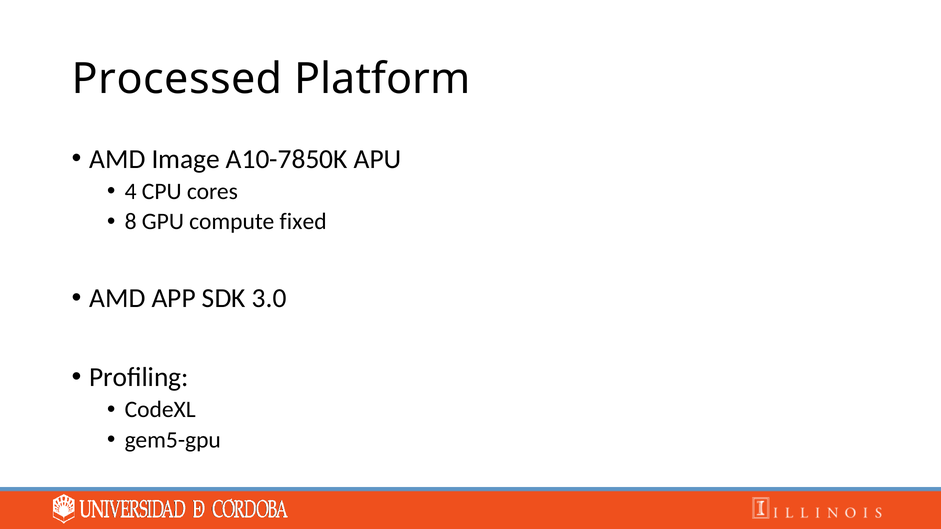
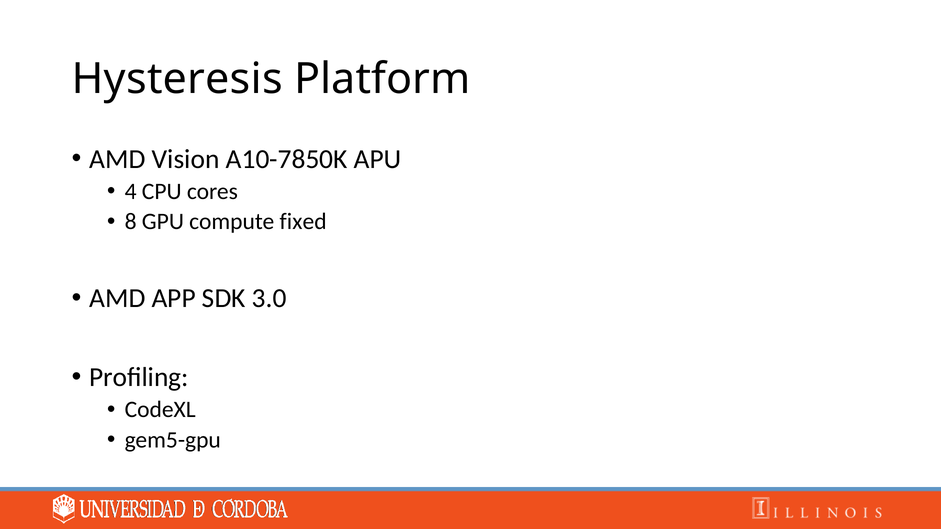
Processed: Processed -> Hysteresis (177, 79)
Image: Image -> Vision (186, 159)
